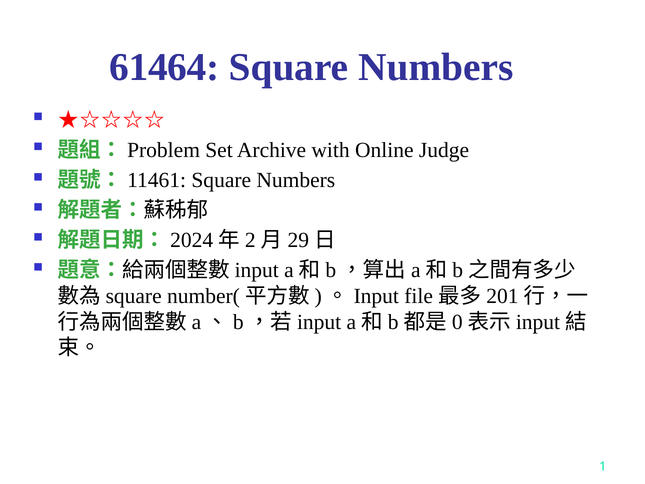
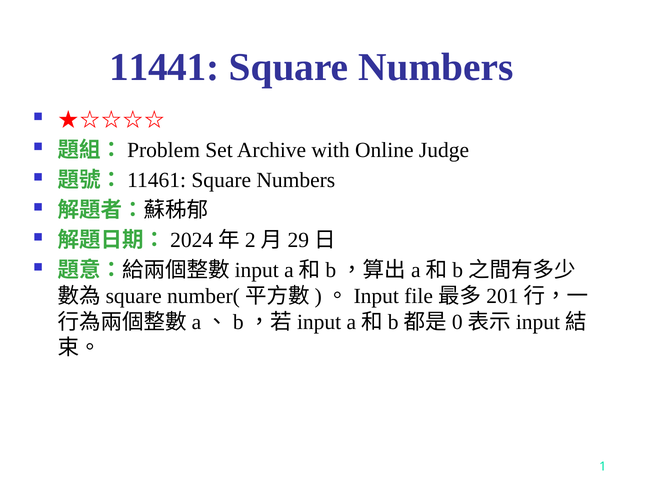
61464: 61464 -> 11441 (164, 67)
